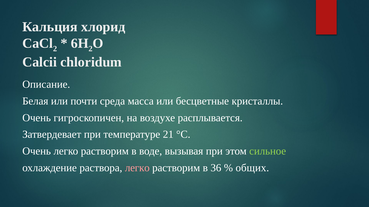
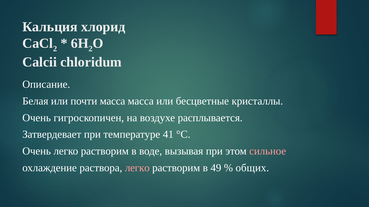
почти среда: среда -> масса (113, 101)
21: 21 -> 41 (168, 135)
сильное colour: light green -> pink (268, 152)
36: 36 -> 49 (216, 168)
